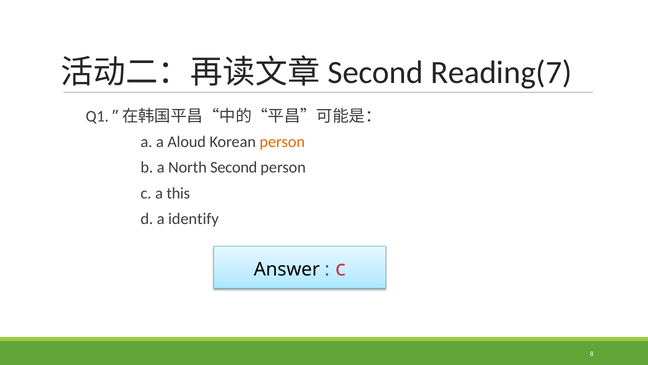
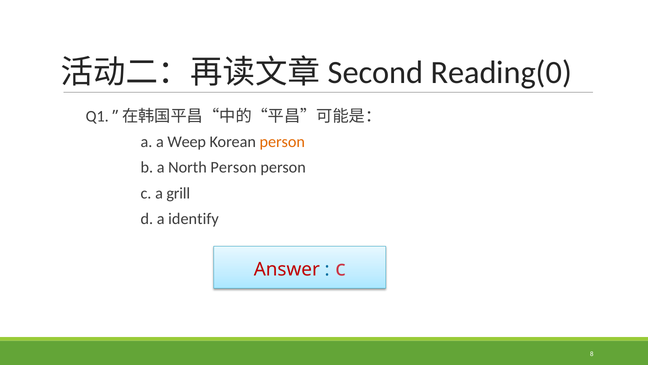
Reading(7: Reading(7 -> Reading(0 (501, 73)
Aloud: Aloud -> Weep (187, 142)
North Second: Second -> Person (234, 167)
this: this -> grill (178, 193)
Answer colour: black -> red (287, 269)
